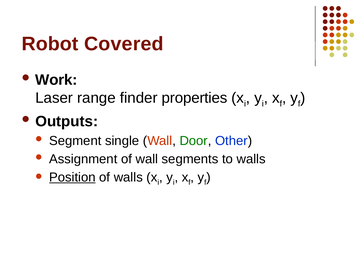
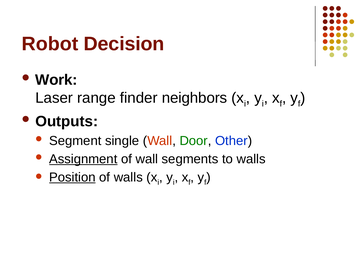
Covered: Covered -> Decision (124, 44)
properties: properties -> neighbors (195, 98)
Assignment underline: none -> present (83, 159)
